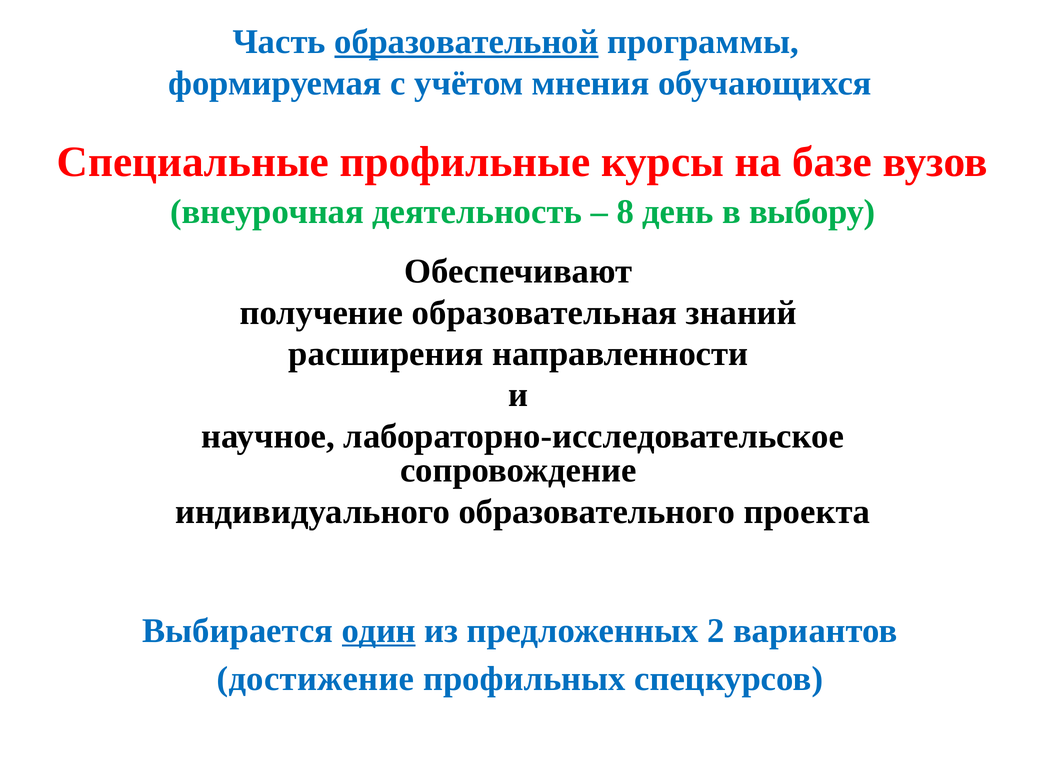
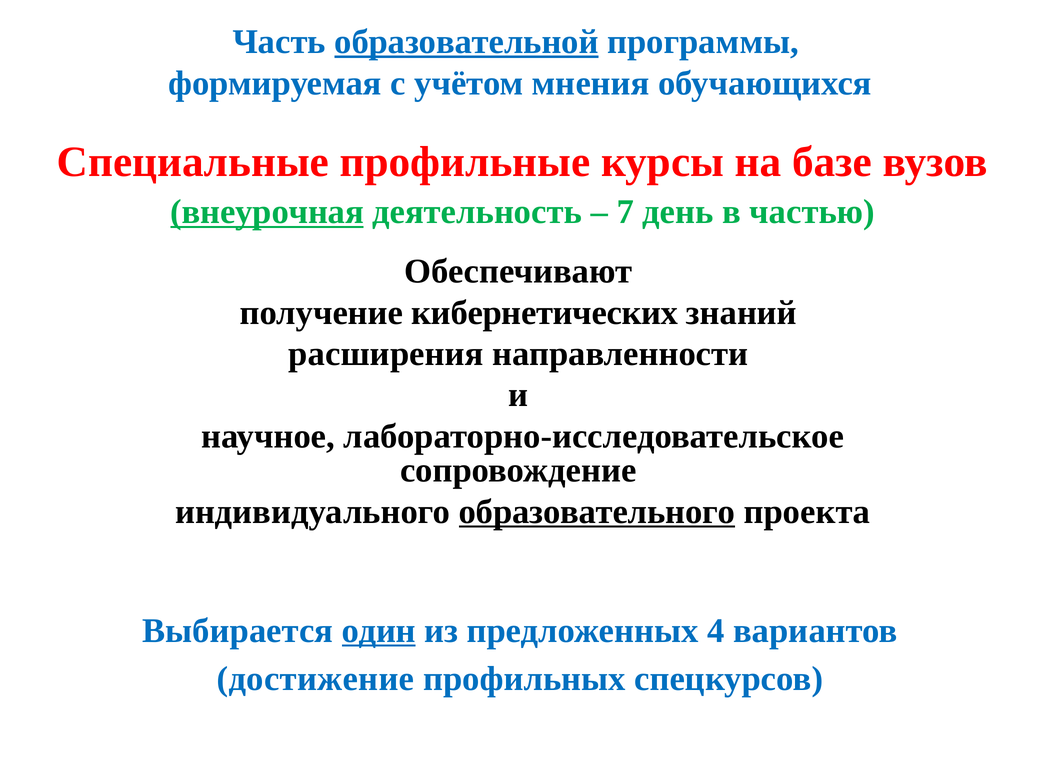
внеурочная underline: none -> present (267, 212)
8: 8 -> 7 (625, 212)
выбору: выбору -> частью (812, 212)
образовательная: образовательная -> кибернетических (545, 313)
образовательного underline: none -> present (597, 512)
2: 2 -> 4 (716, 631)
